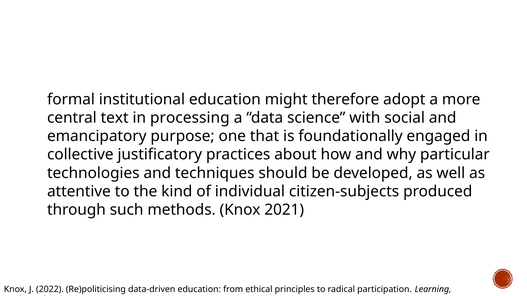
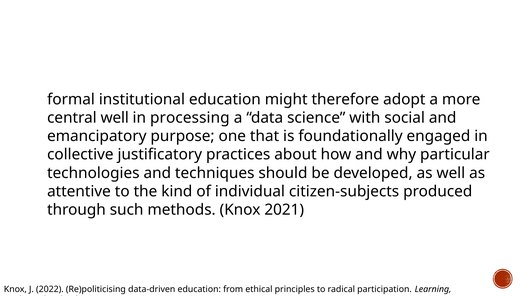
central text: text -> well (115, 118)
